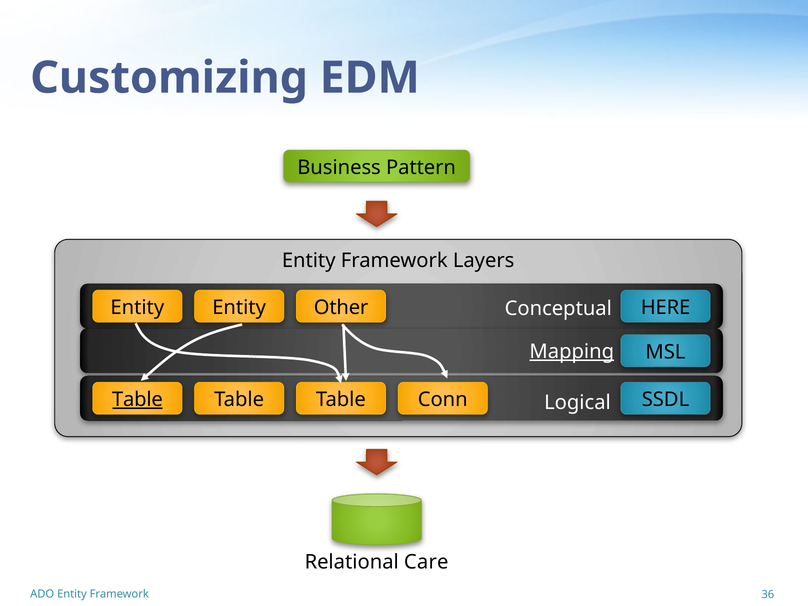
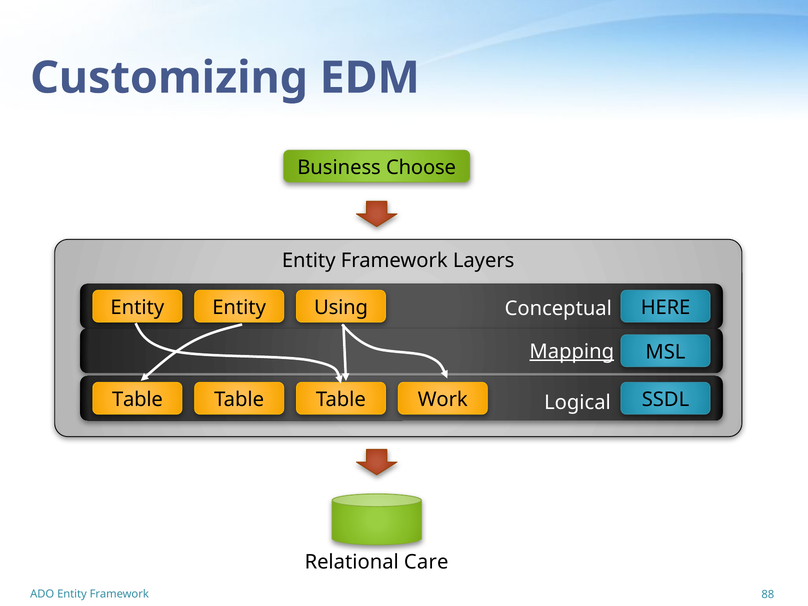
Pattern: Pattern -> Choose (421, 168)
Other: Other -> Using (341, 308)
Table underline: present -> none (137, 400)
Conn: Conn -> Work (443, 400)
36: 36 -> 88 (768, 594)
